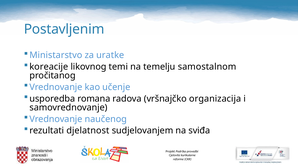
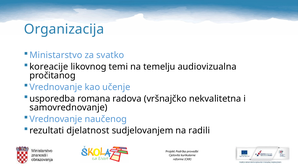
Postavljenim: Postavljenim -> Organizacija (64, 29)
uratke: uratke -> svatko (110, 55)
samostalnom: samostalnom -> audiovizualna (207, 67)
organizacija: organizacija -> nekvalitetna (215, 98)
sviđa: sviđa -> radili (199, 130)
